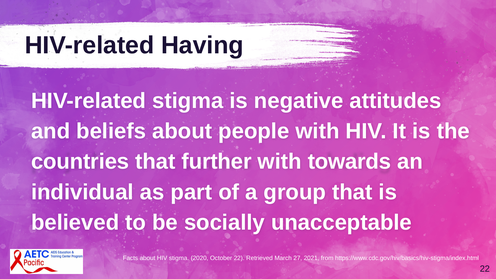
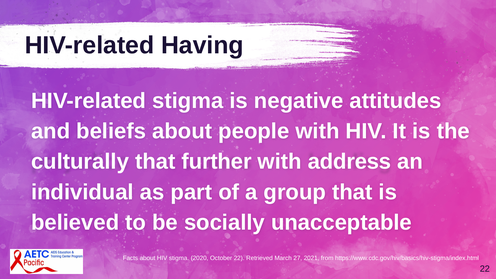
countries: countries -> culturally (80, 162)
towards: towards -> address (349, 162)
